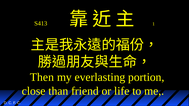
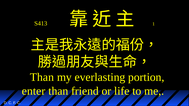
Then: Then -> Than (42, 77)
close: close -> enter (34, 91)
